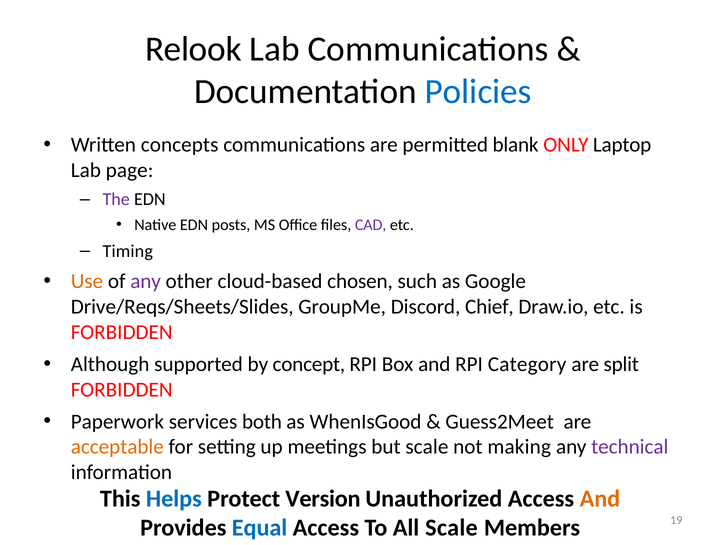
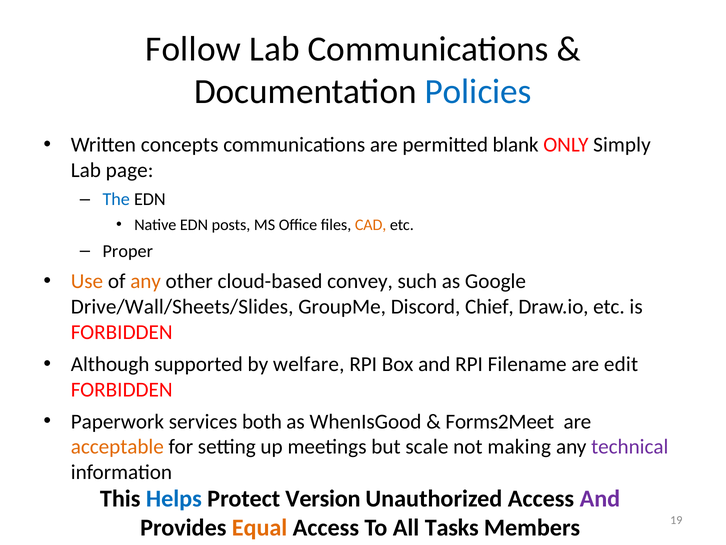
Relook: Relook -> Follow (193, 49)
Laptop: Laptop -> Simply (622, 145)
The colour: purple -> blue (116, 199)
CAD colour: purple -> orange (371, 225)
Timing: Timing -> Proper (128, 251)
any colour: purple -> orange (146, 281)
chosen: chosen -> convey (360, 281)
Drive/Reqs/Sheets/Slides: Drive/Reqs/Sheets/Slides -> Drive/Wall/Sheets/Slides (182, 307)
concept: concept -> welfare (309, 364)
Category: Category -> Filename (527, 364)
split: split -> edit (621, 364)
Guess2Meet: Guess2Meet -> Forms2Meet (500, 421)
And colour: orange -> purple (600, 498)
Equal colour: blue -> orange (260, 527)
All Scale: Scale -> Tasks (452, 527)
